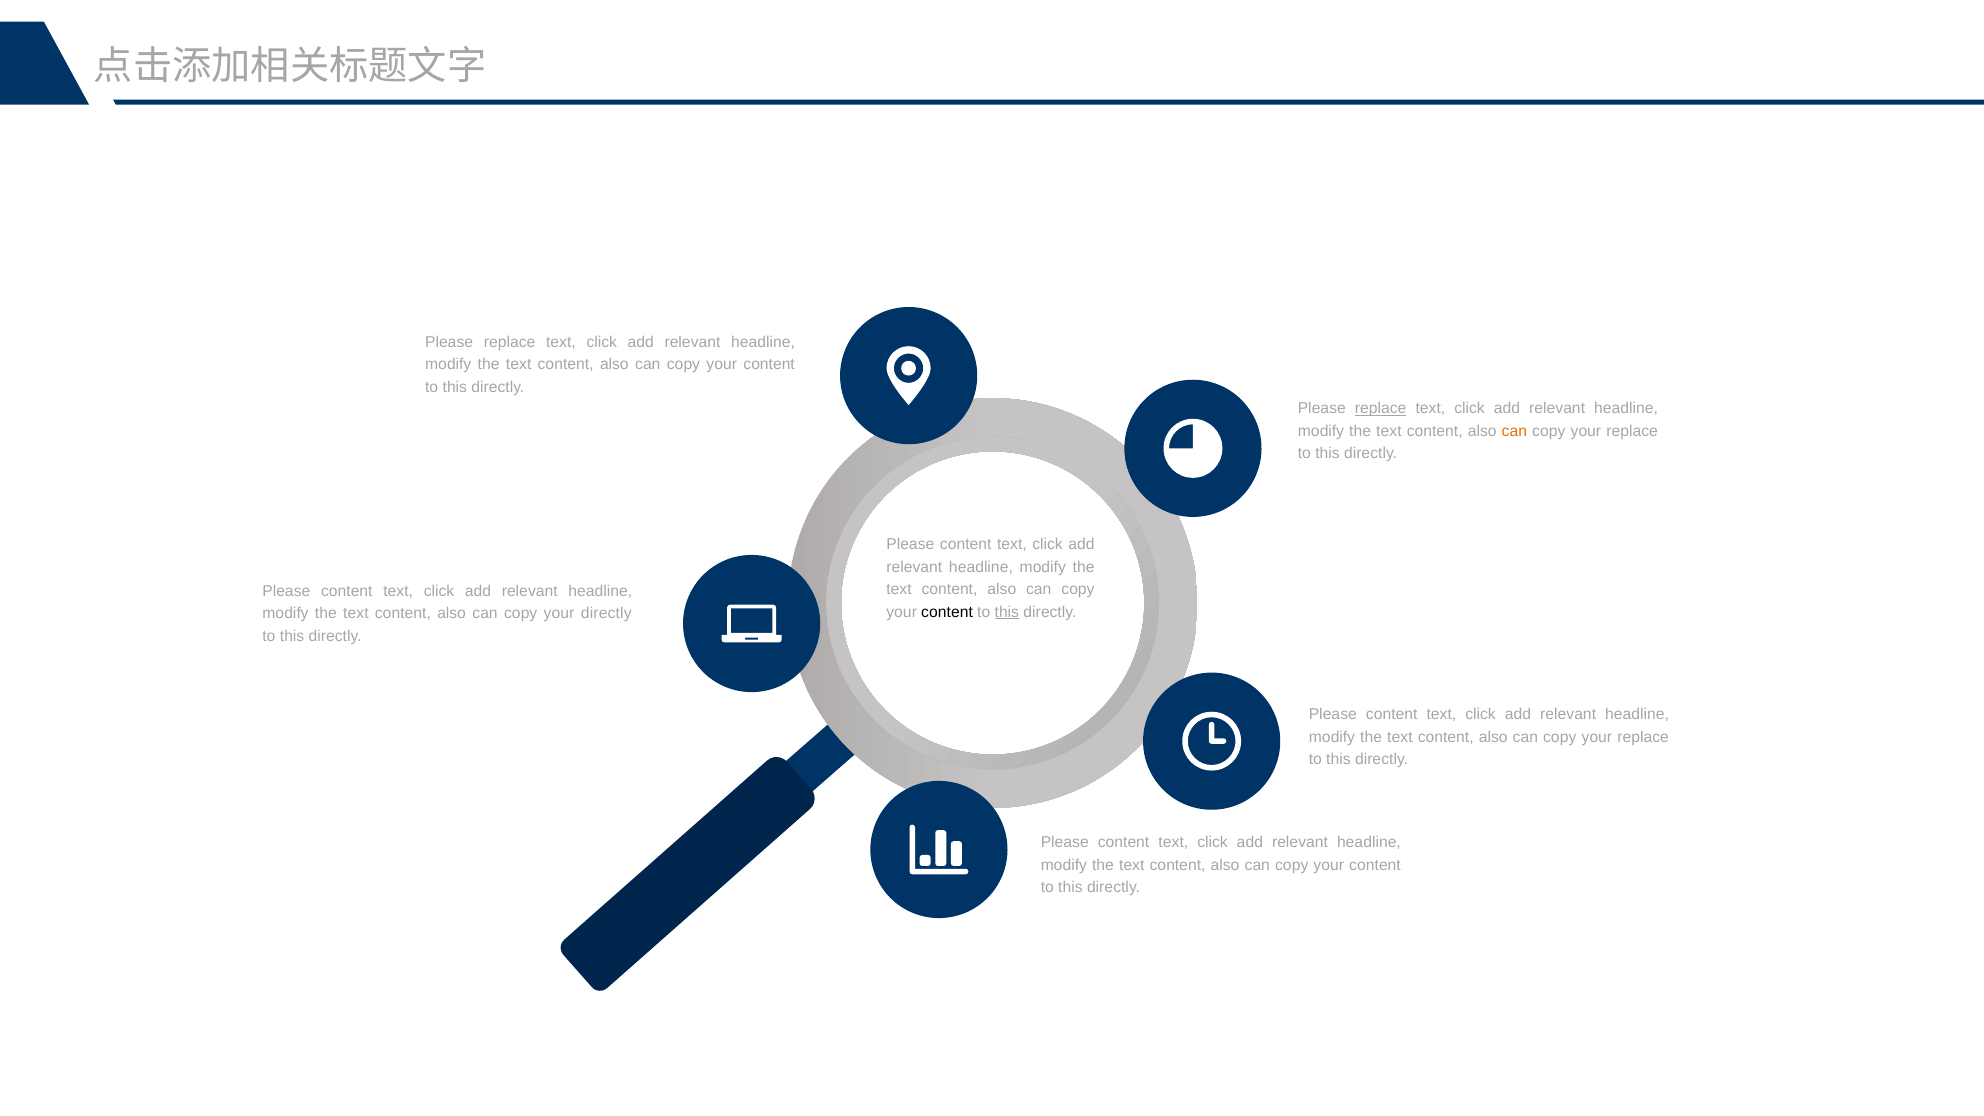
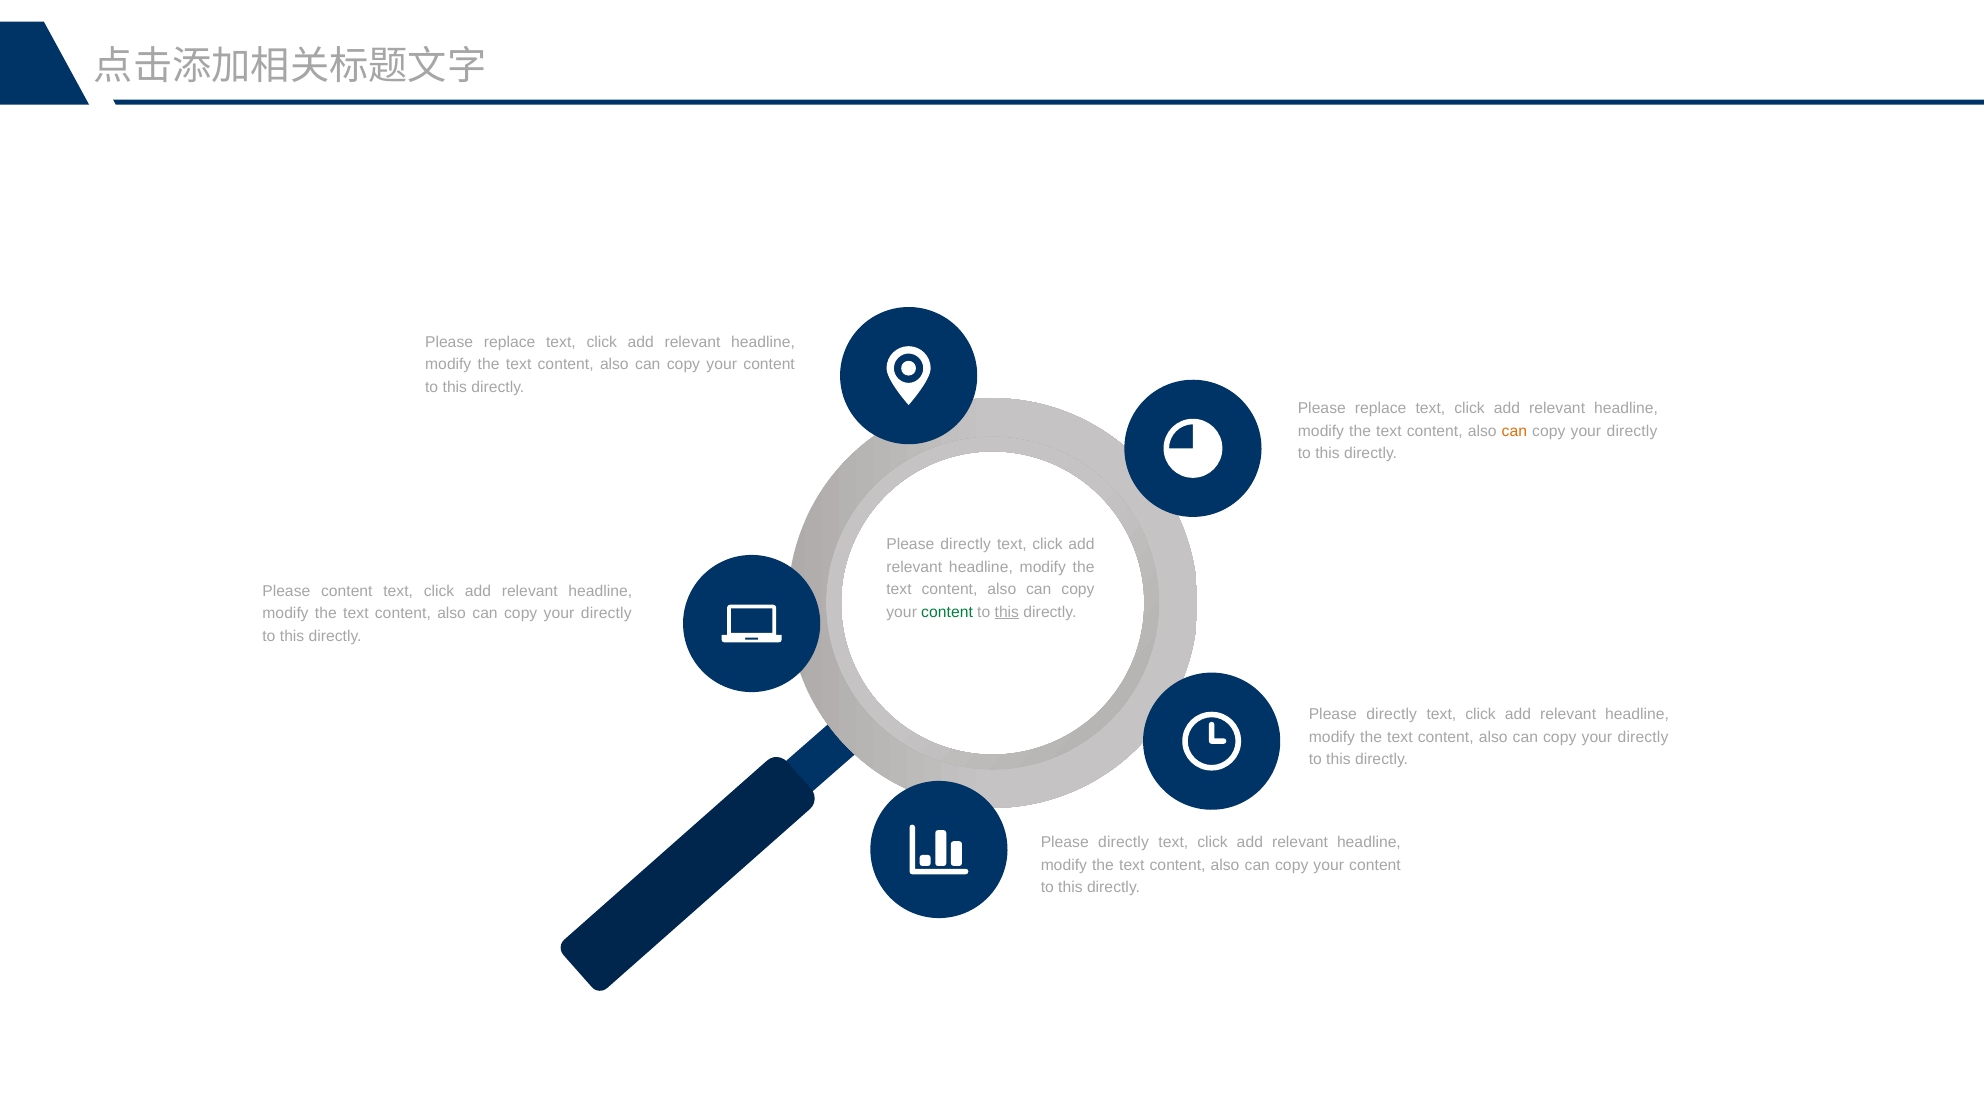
replace underline: present -> none (1381, 409)
replace: replace -> directly (1632, 431)
content: content -> directly (966, 545)
content colour: black -> green (947, 612)
content: content -> directly (1392, 714)
replace: replace -> directly (1643, 737)
content: content -> directly (1124, 842)
